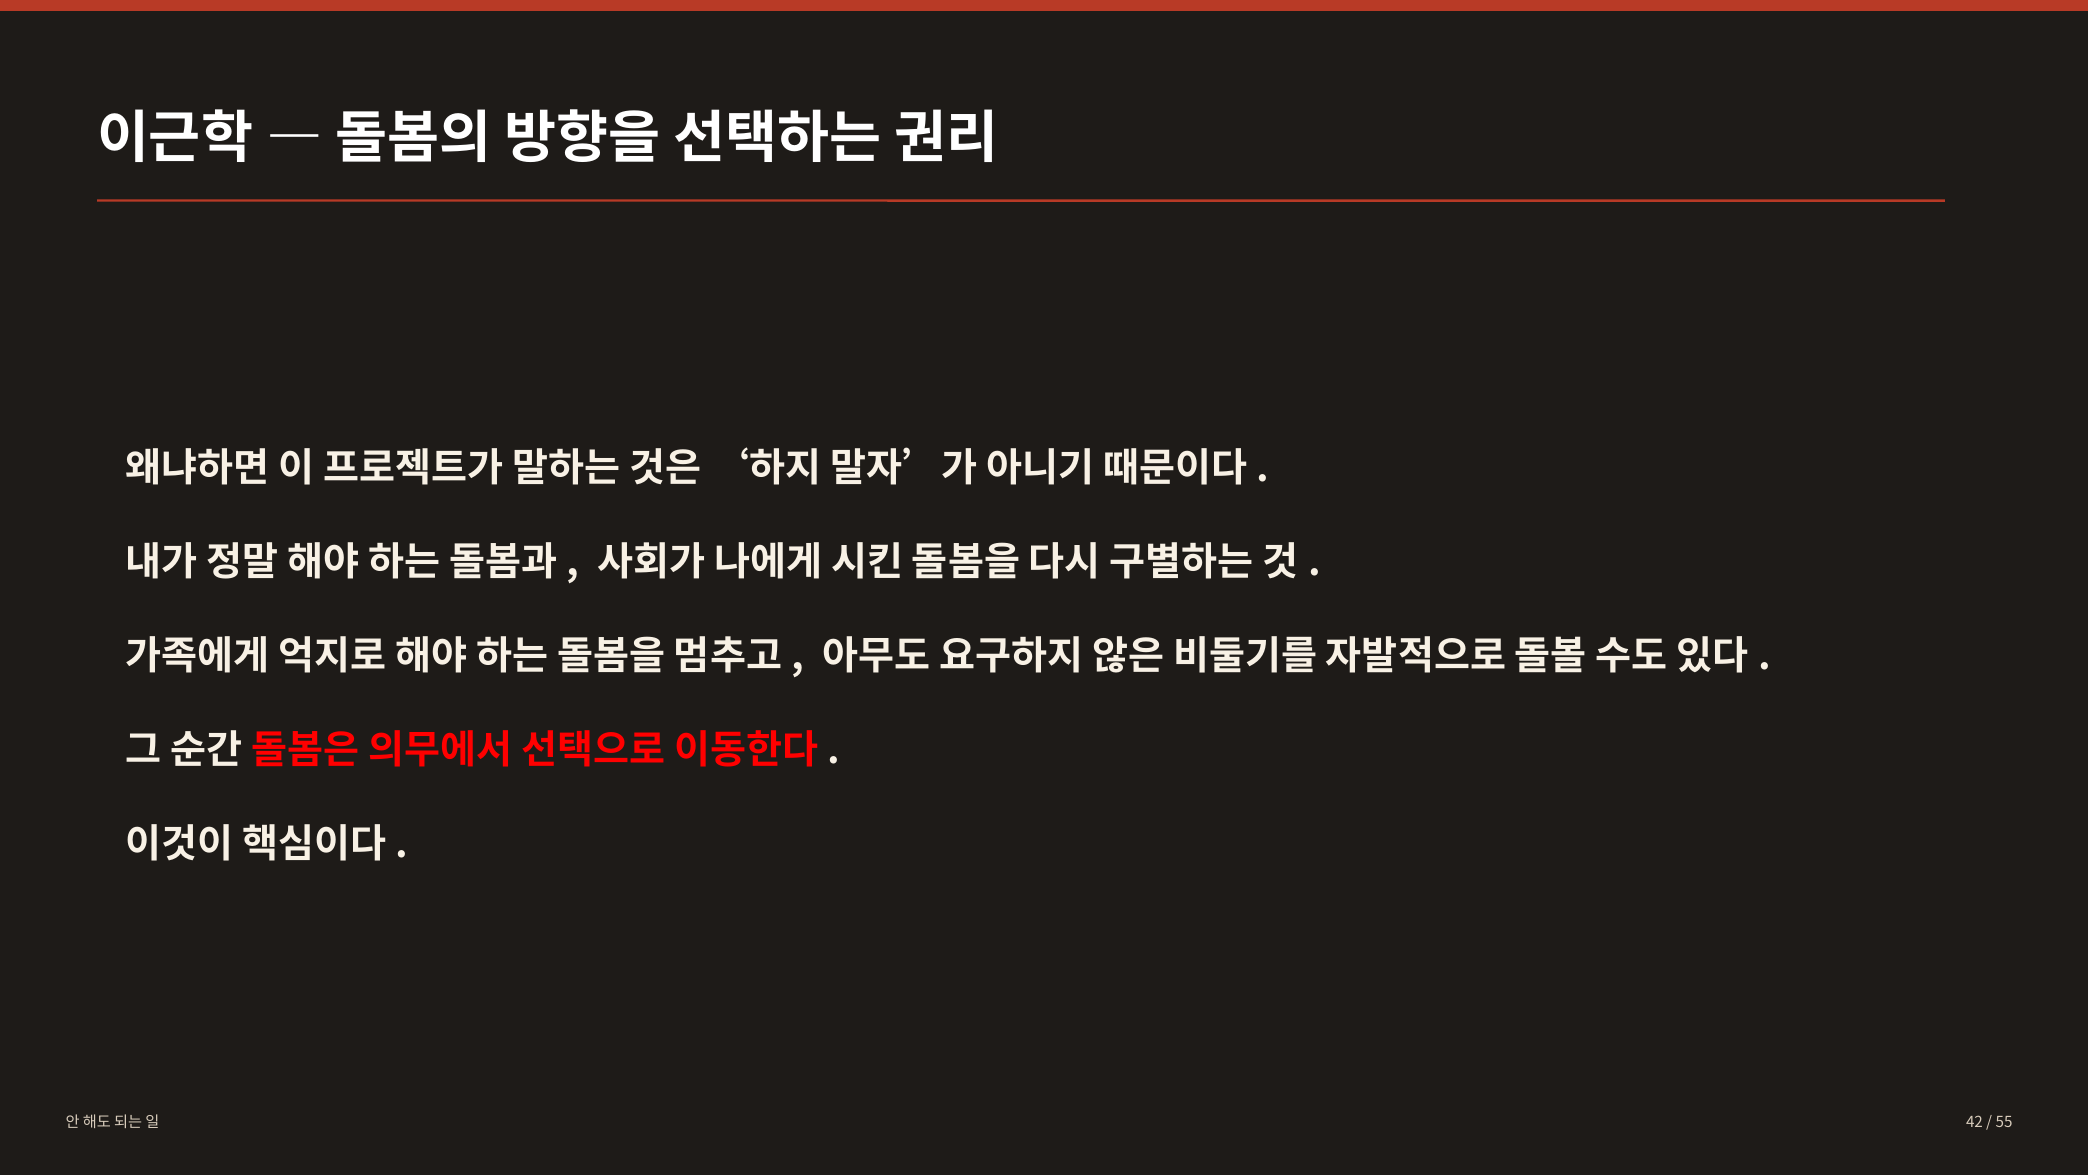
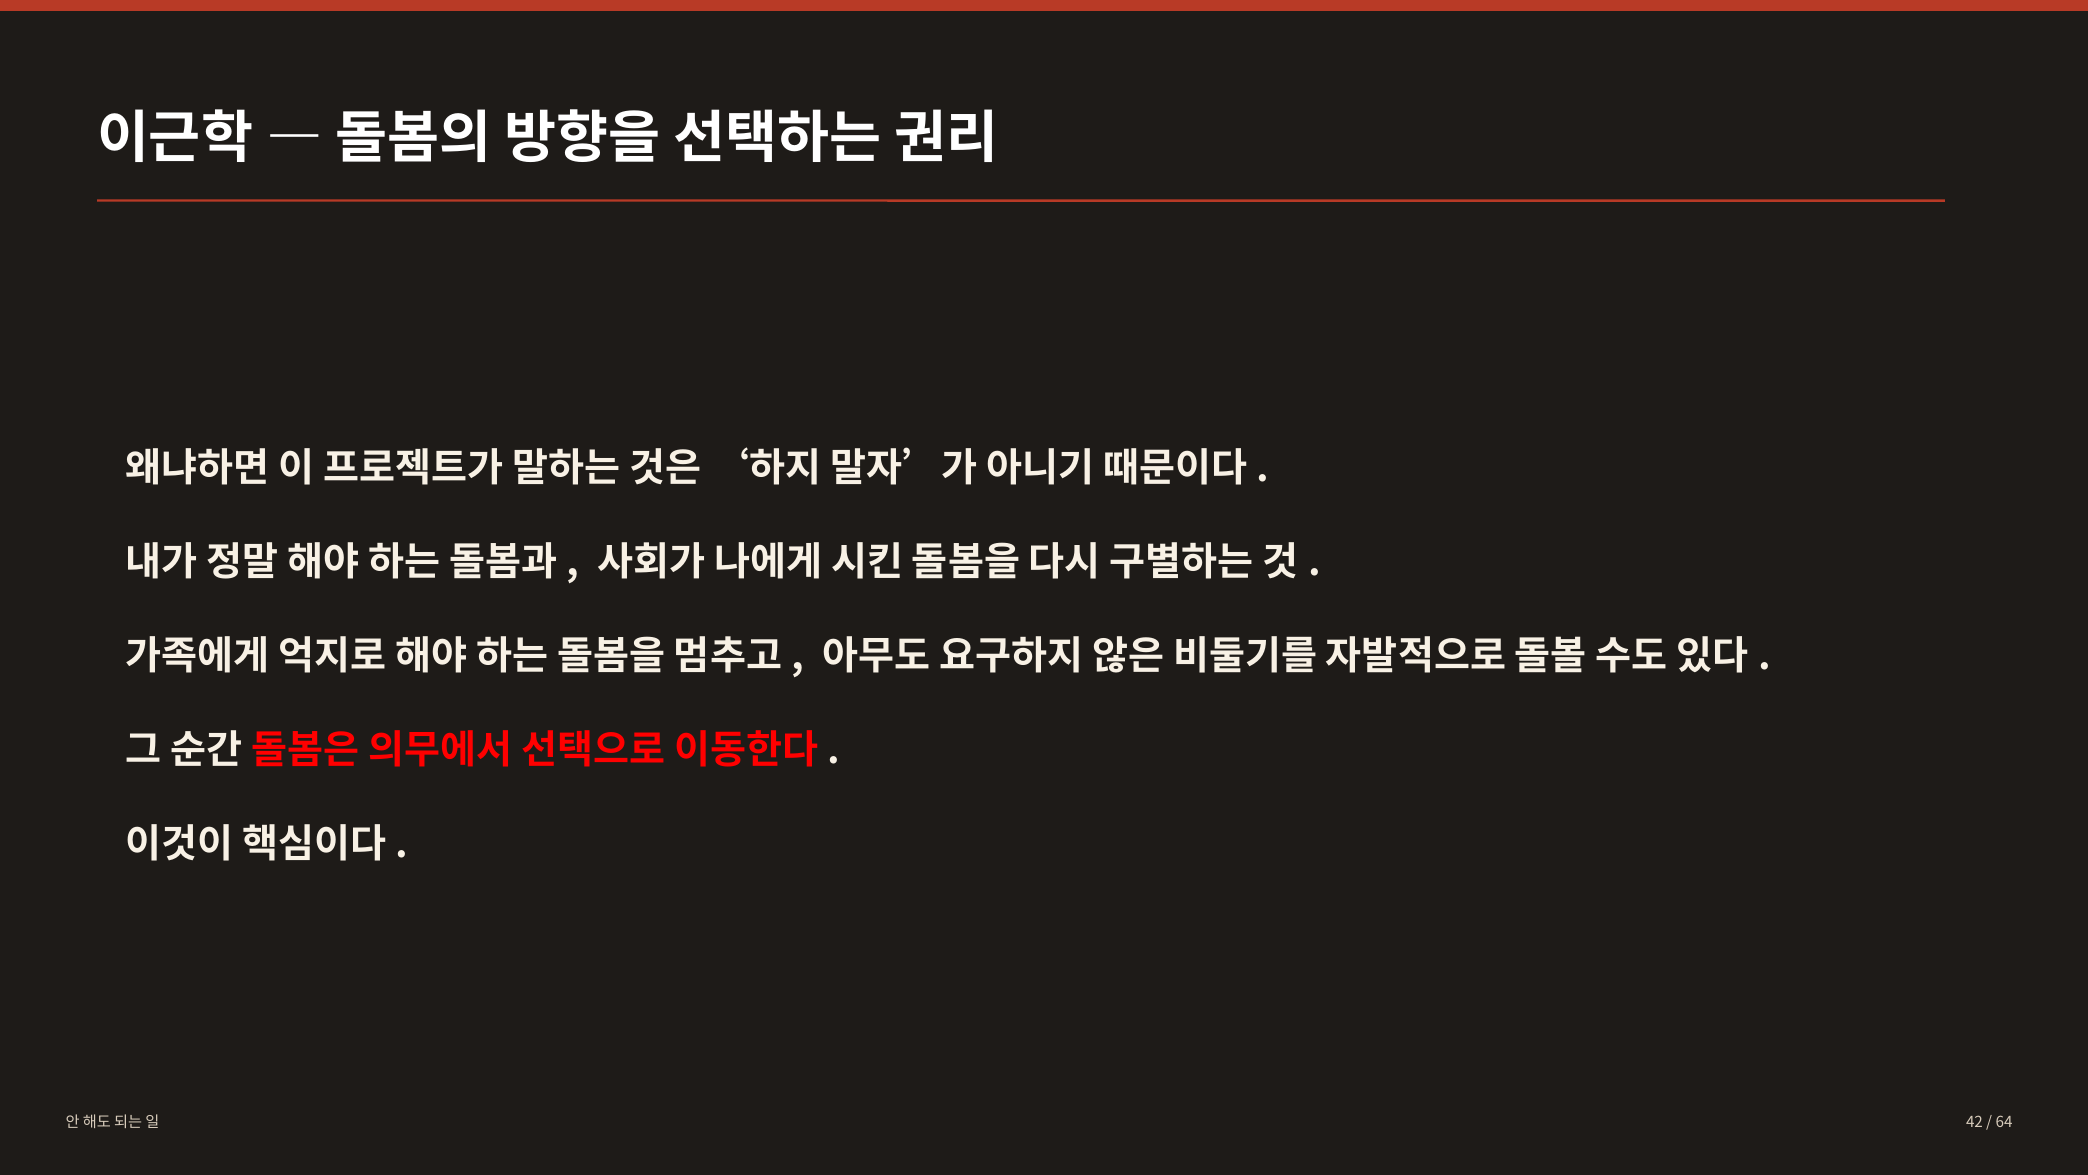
55: 55 -> 64 (2004, 1122)
